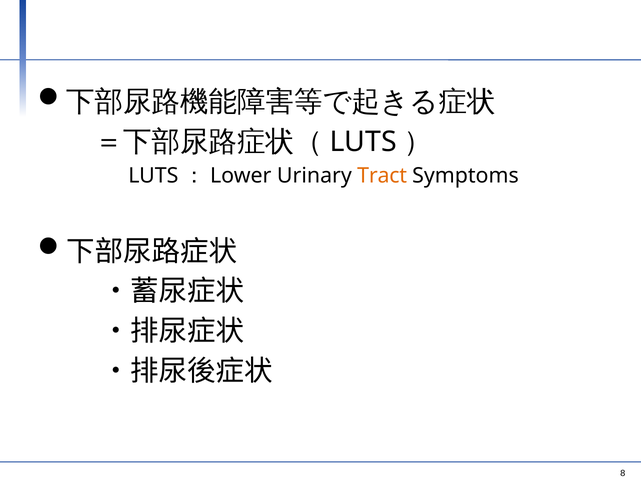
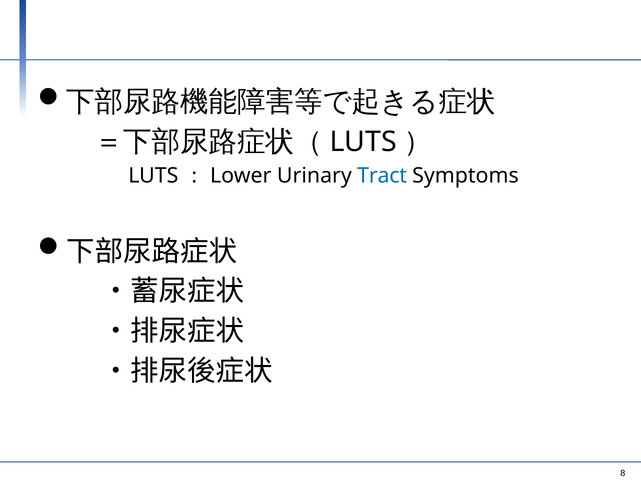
Tract colour: orange -> blue (382, 175)
